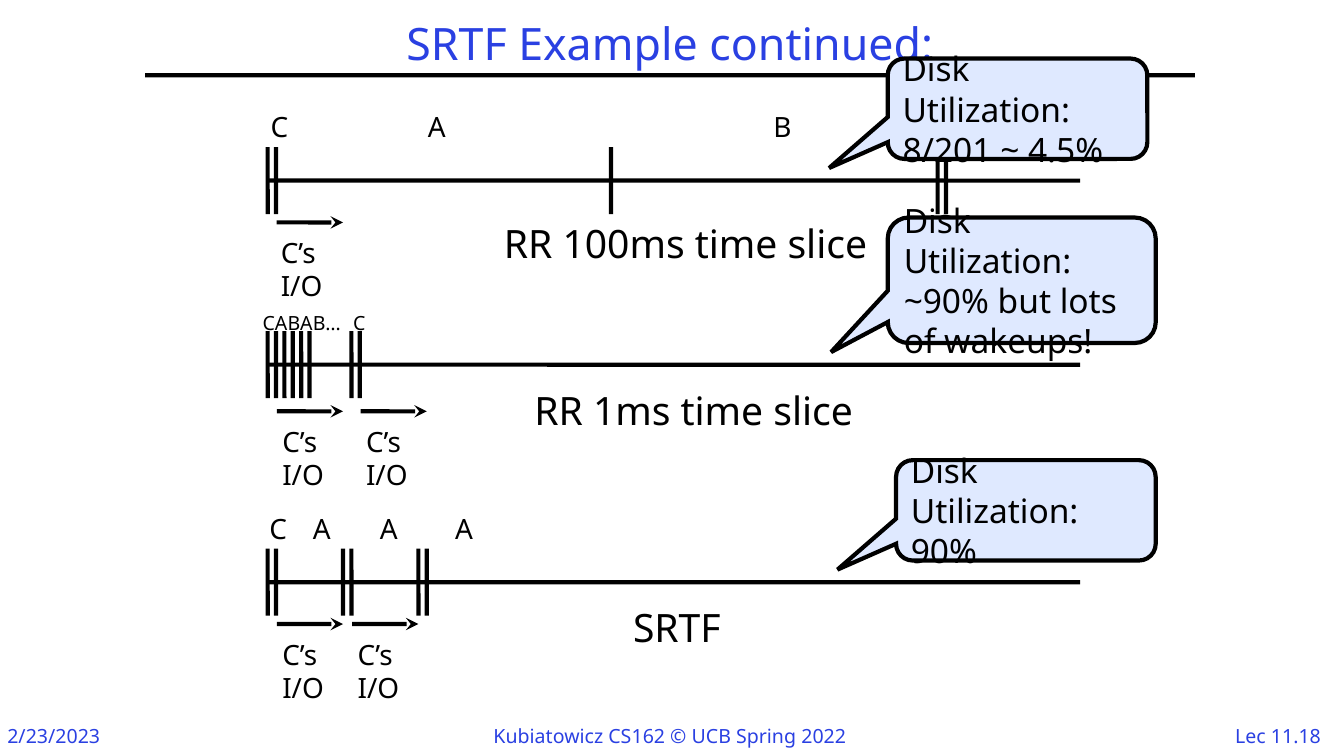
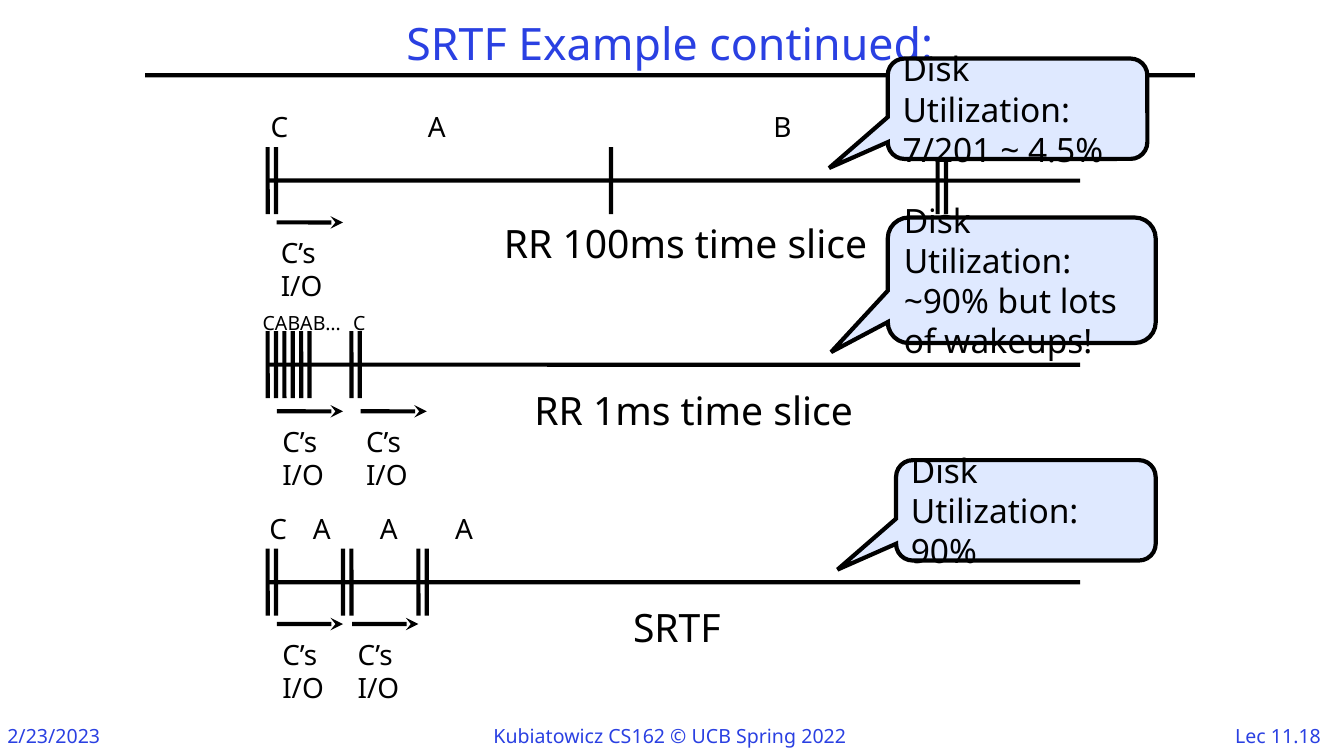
8/201: 8/201 -> 7/201 (947, 151)
